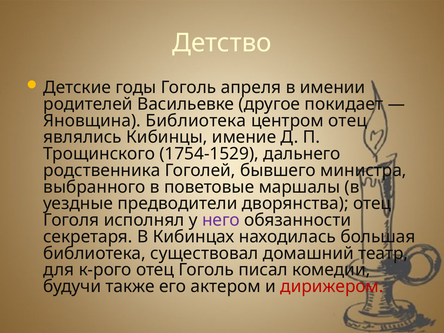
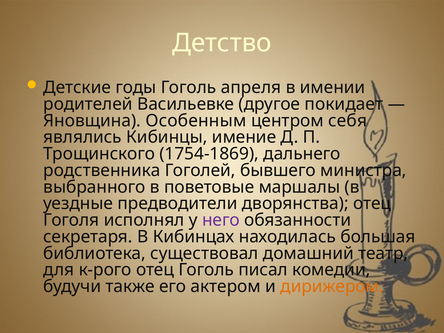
Яновщина Библиотека: Библиотека -> Особенным (196, 121)
центром отец: отец -> себя (348, 121)
1754-1529: 1754-1529 -> 1754-1869 (209, 154)
дирижером colour: red -> orange (332, 287)
